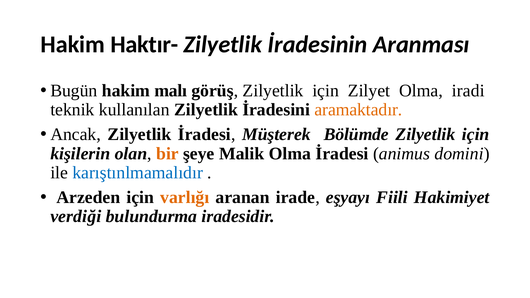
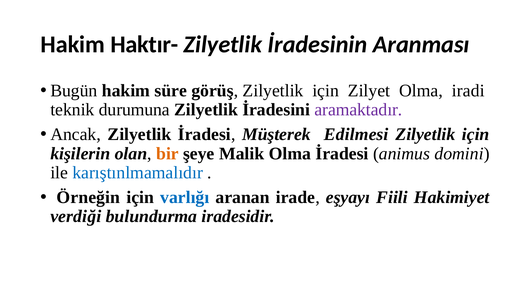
malı: malı -> süre (171, 91)
kullanılan: kullanılan -> durumuna (134, 110)
aramaktadır colour: orange -> purple (358, 110)
Bölümde: Bölümde -> Edilmesi (356, 134)
Arzeden: Arzeden -> Örneğin (88, 197)
varlığı colour: orange -> blue (185, 197)
